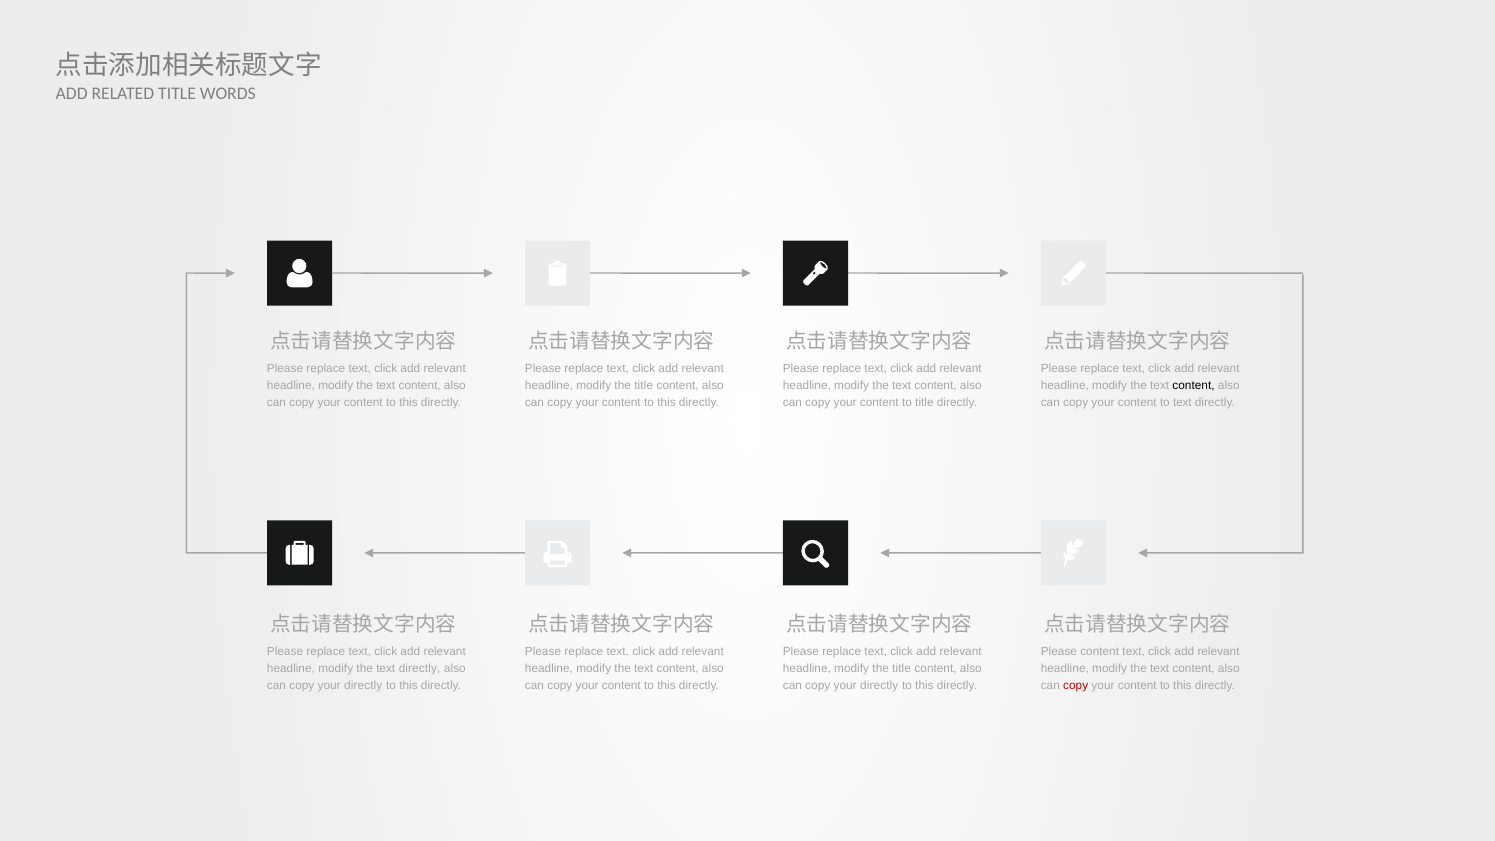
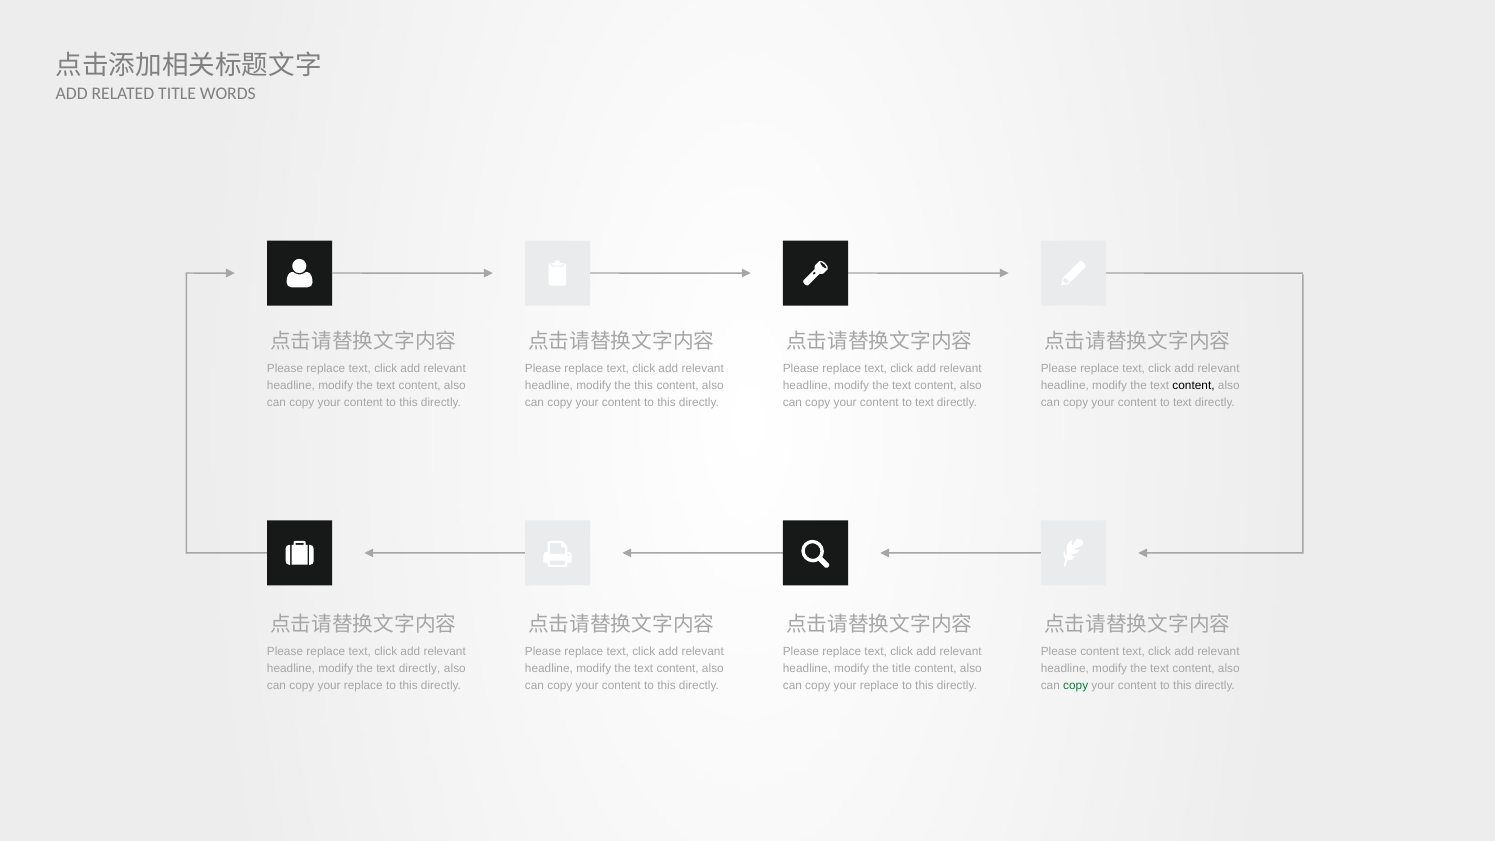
title: title -> this (644, 385)
title: title -> text (924, 402)
directly: directly -> replace (363, 686)
directly: directly -> replace (879, 686)
copy colour: red -> green (1076, 686)
